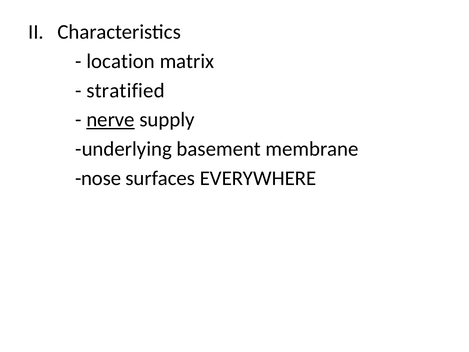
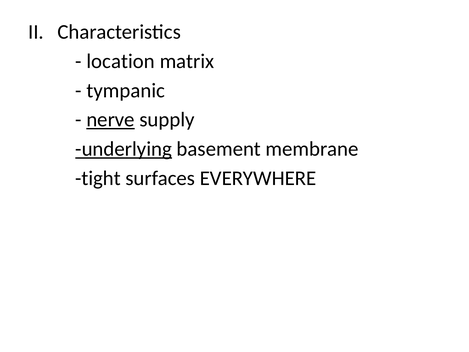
stratified: stratified -> tympanic (126, 90)
underlying underline: none -> present (124, 149)
nose: nose -> tight (98, 178)
